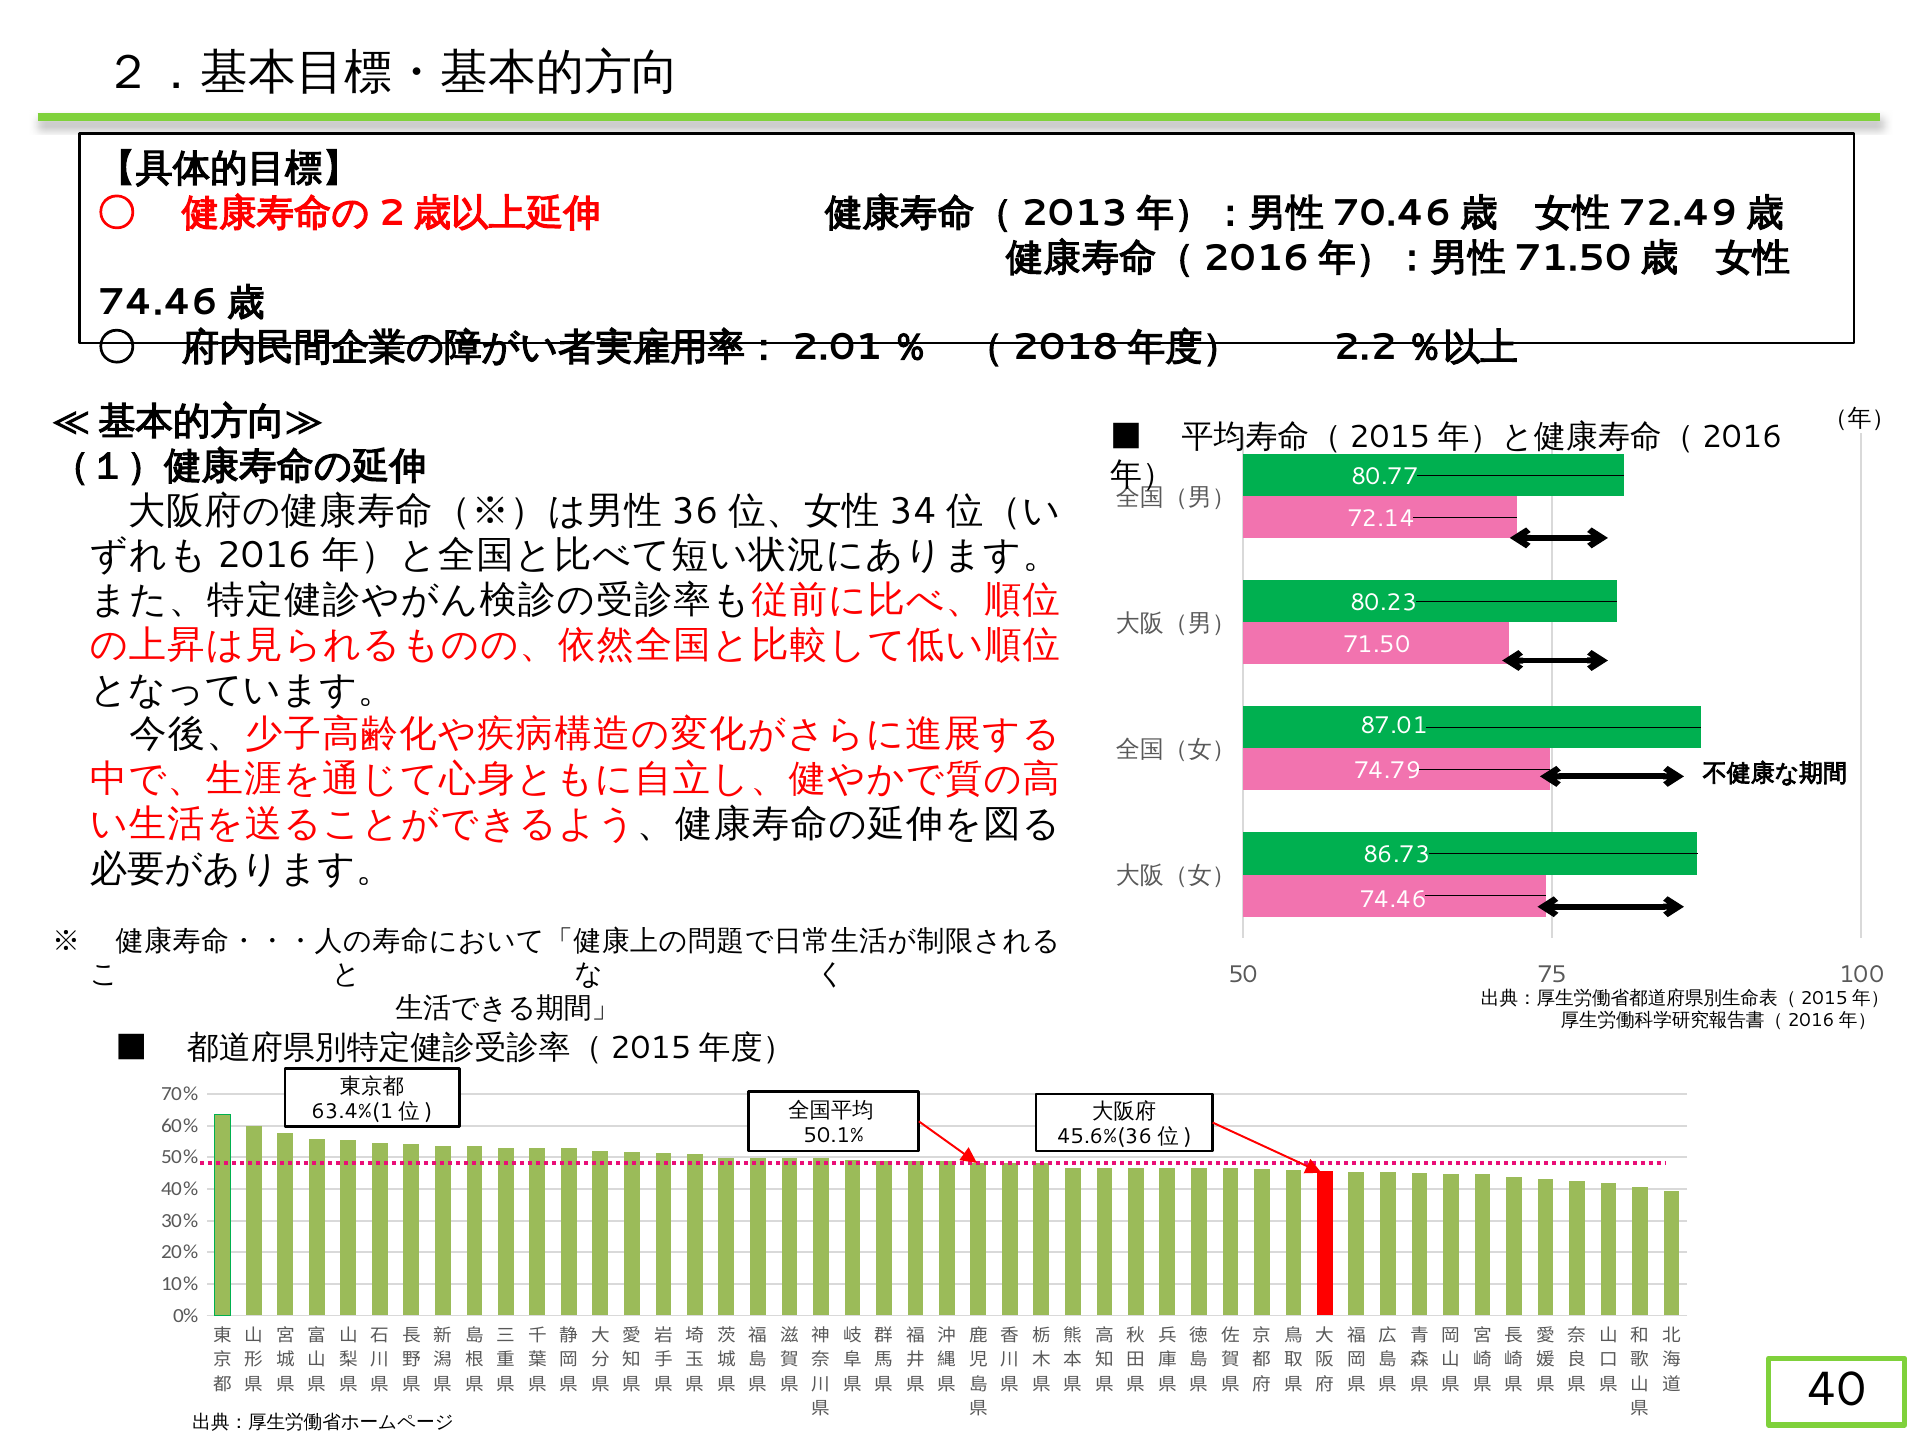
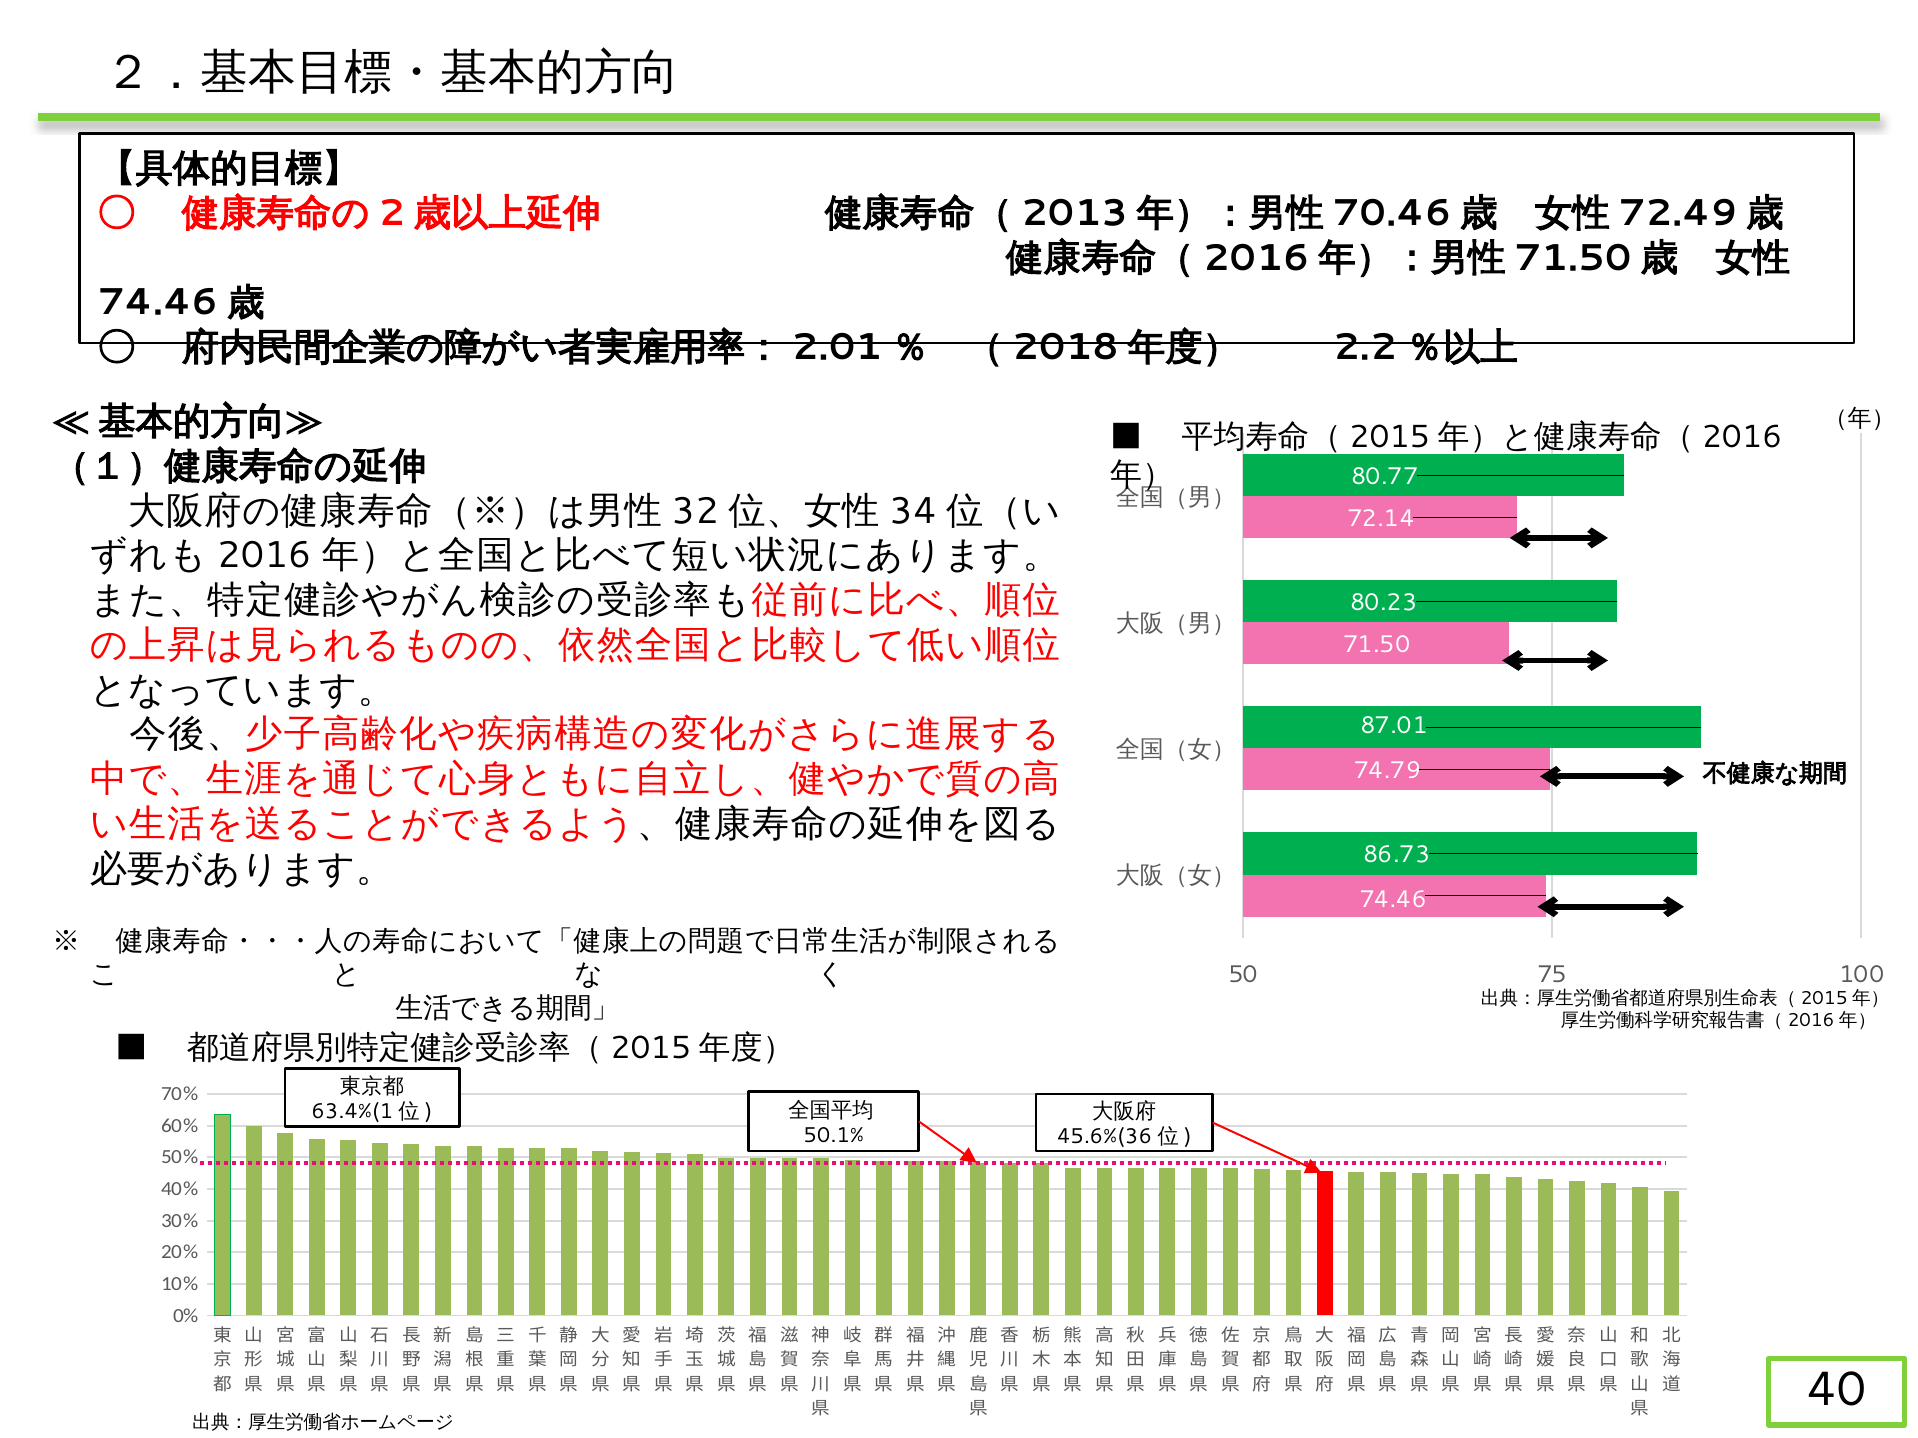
36: 36 -> 32 (695, 511)
